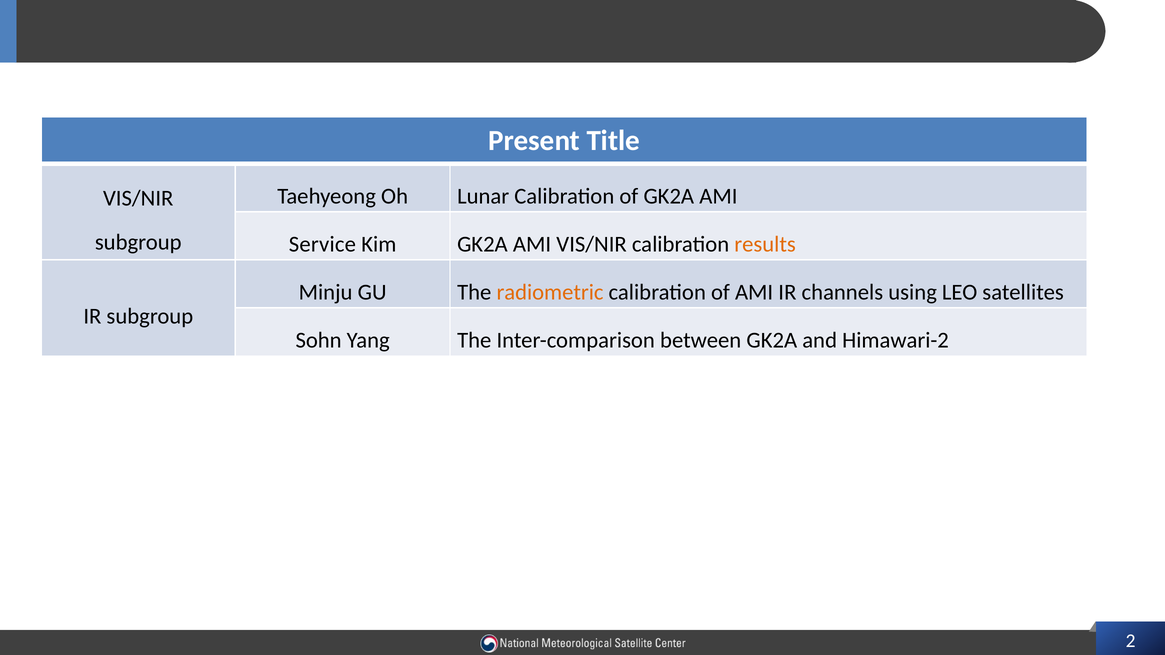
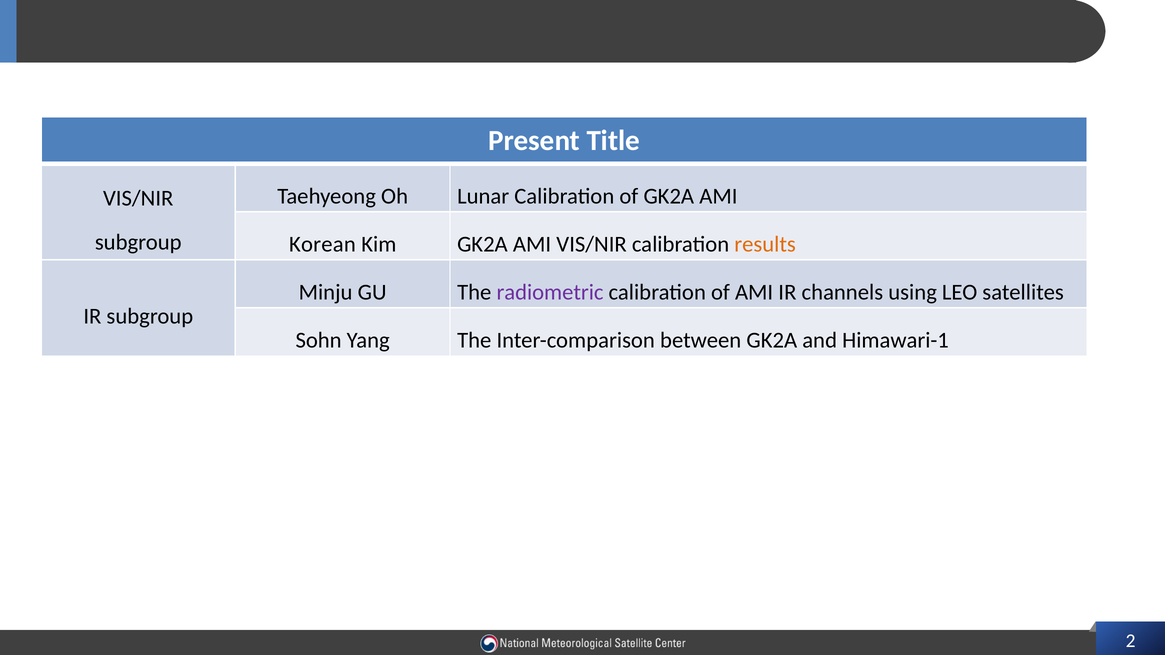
Service: Service -> Korean (322, 245)
radiometric colour: orange -> purple (550, 293)
Himawari-2: Himawari-2 -> Himawari-1 (896, 341)
